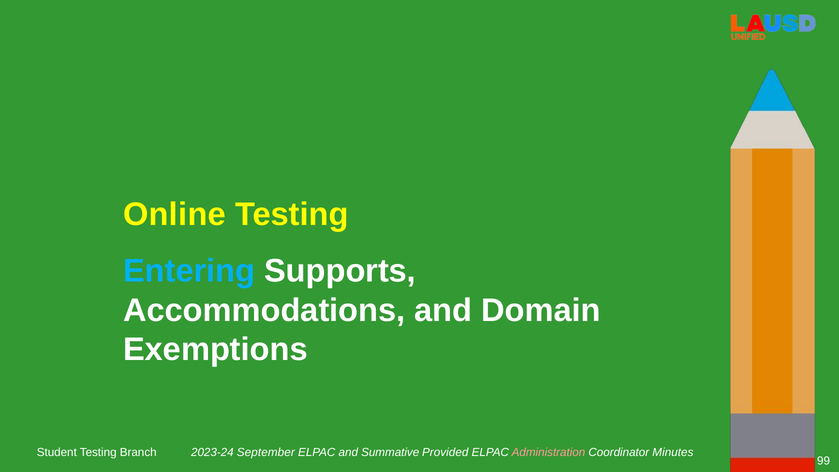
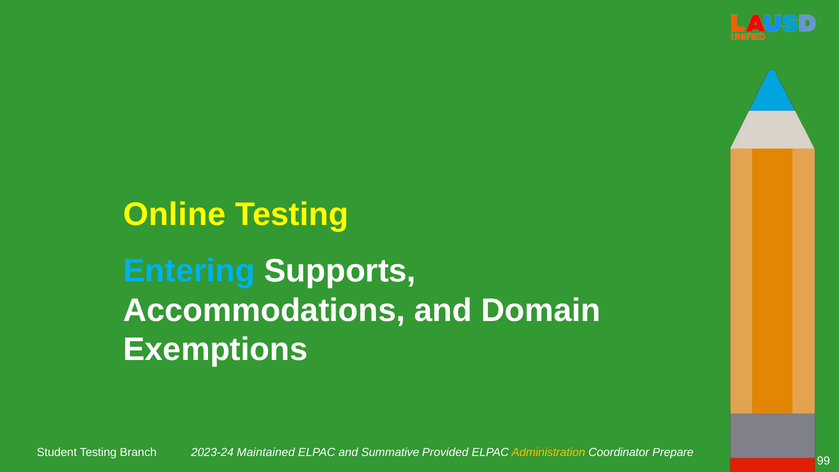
September: September -> Maintained (266, 452)
Administration colour: pink -> yellow (548, 452)
Minutes: Minutes -> Prepare (673, 452)
